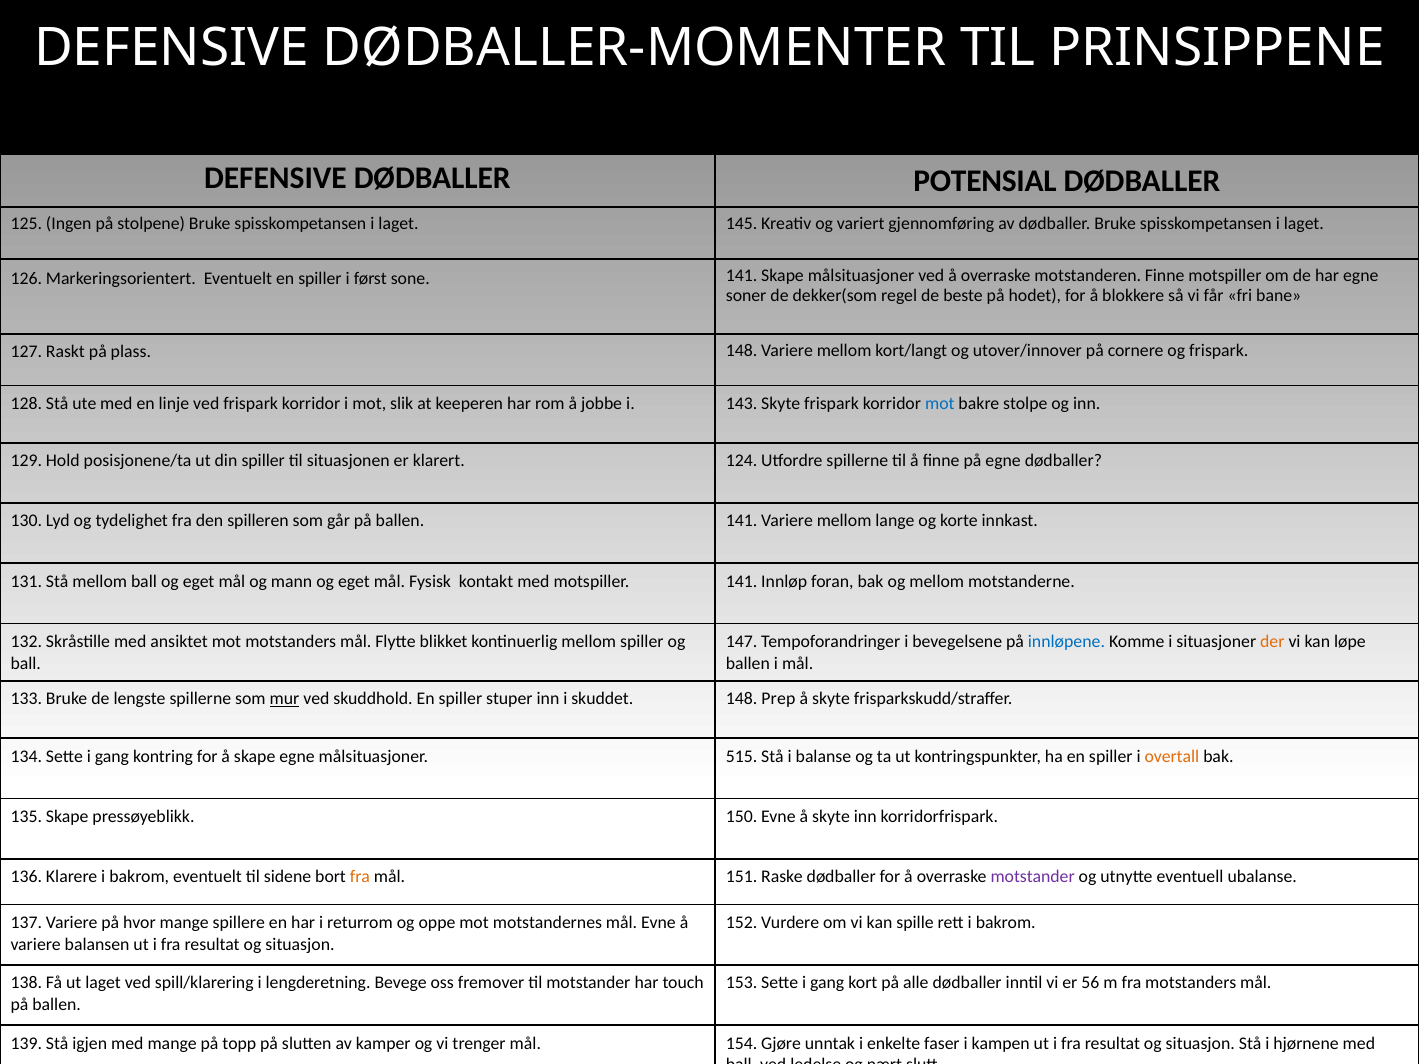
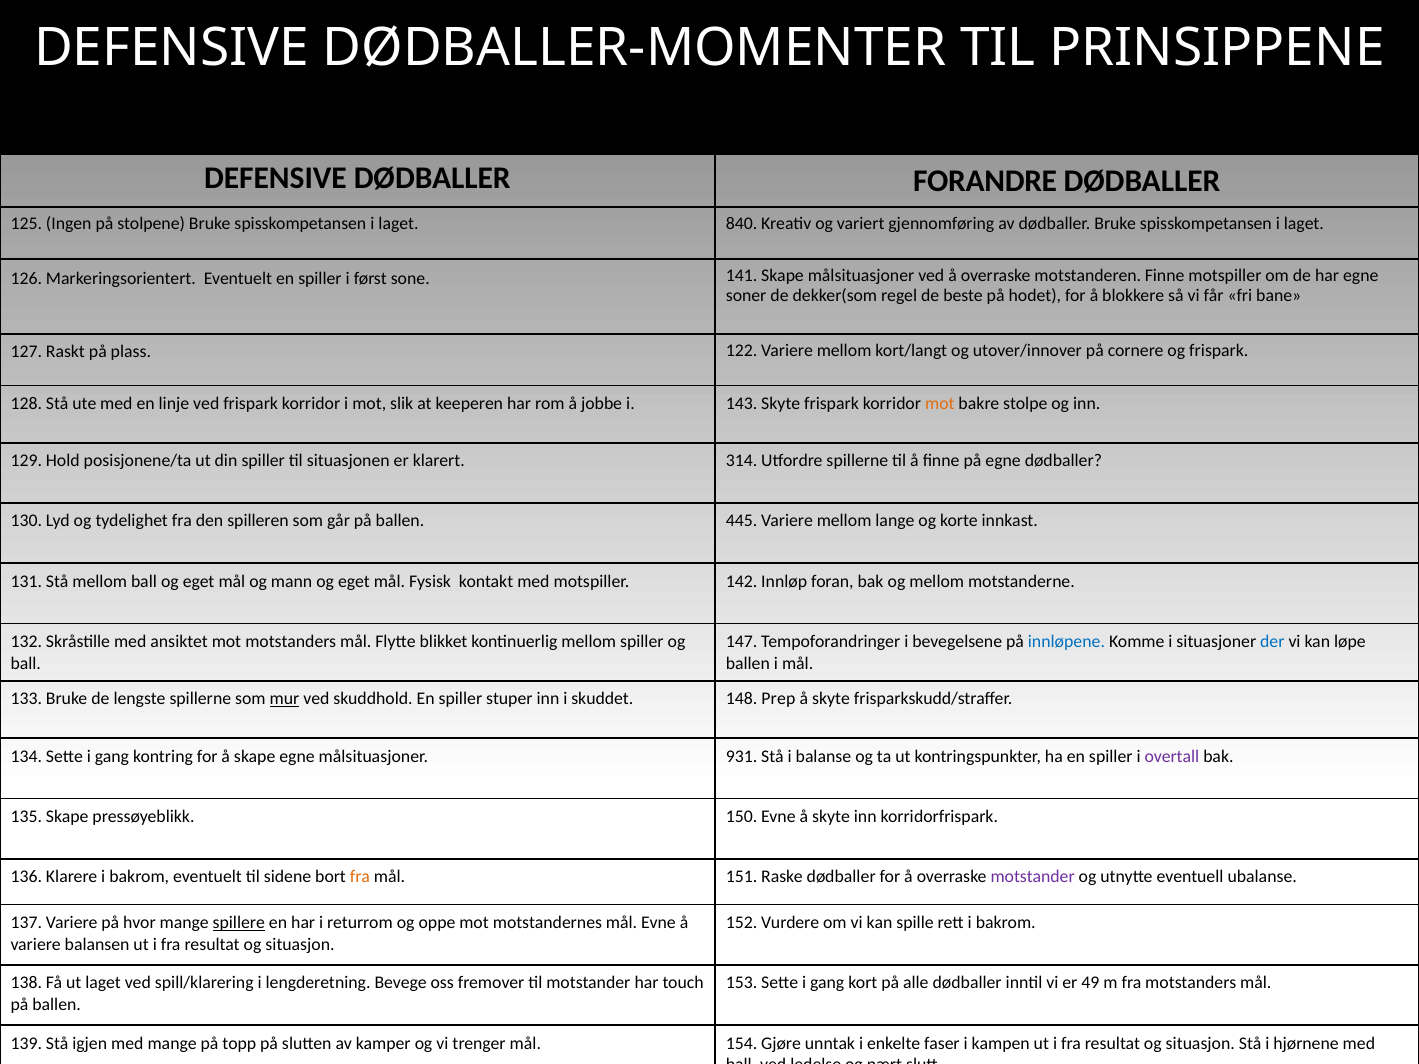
POTENSIAL: POTENSIAL -> FORANDRE (985, 181)
145: 145 -> 840 (742, 224)
plass 148: 148 -> 122 (742, 351)
mot colour: blue -> orange (940, 404)
124: 124 -> 314 (742, 461)
ballen 141: 141 -> 445 (742, 521)
motspiller 141: 141 -> 142 (742, 582)
der colour: orange -> blue (1272, 642)
515: 515 -> 931 (742, 757)
overtall colour: orange -> purple (1172, 757)
spillere underline: none -> present (239, 923)
56: 56 -> 49 (1090, 983)
